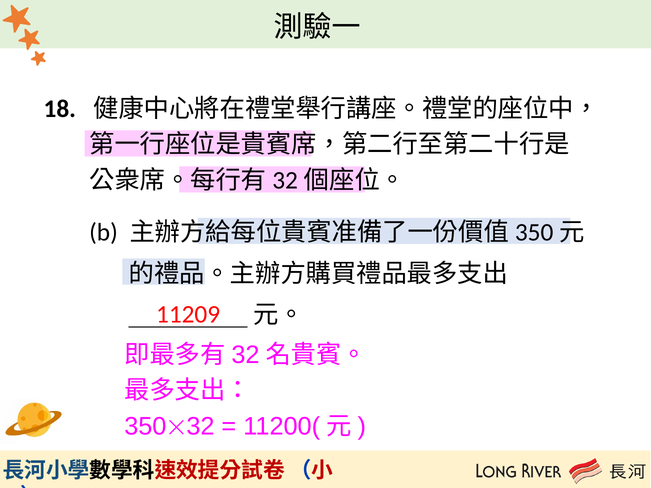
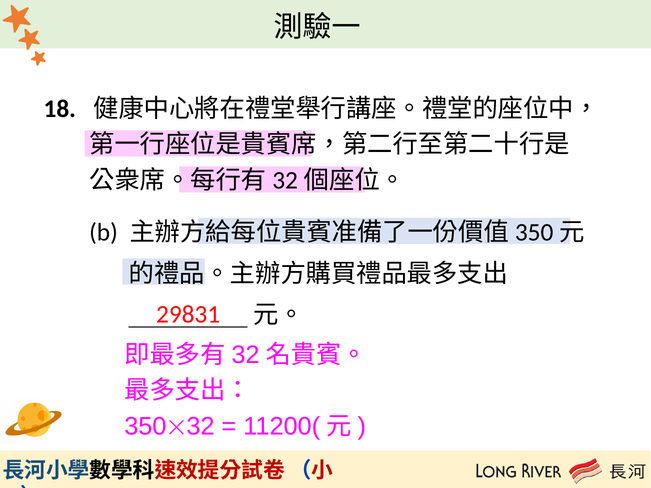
11209: 11209 -> 29831 (188, 315)
